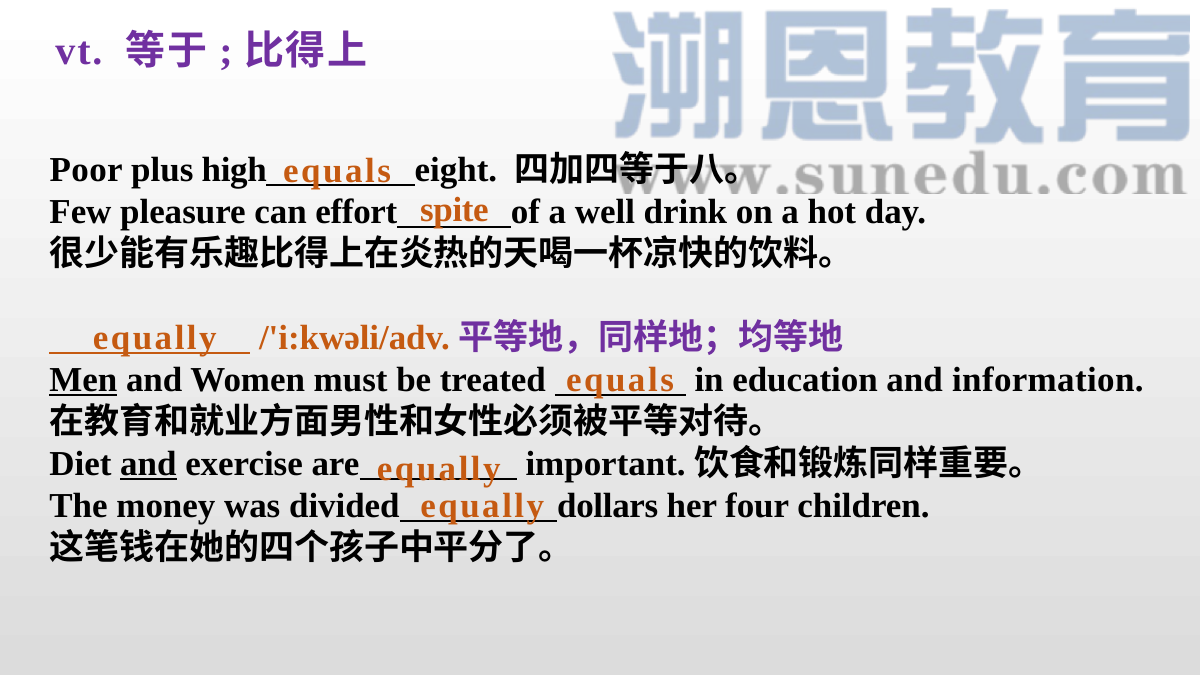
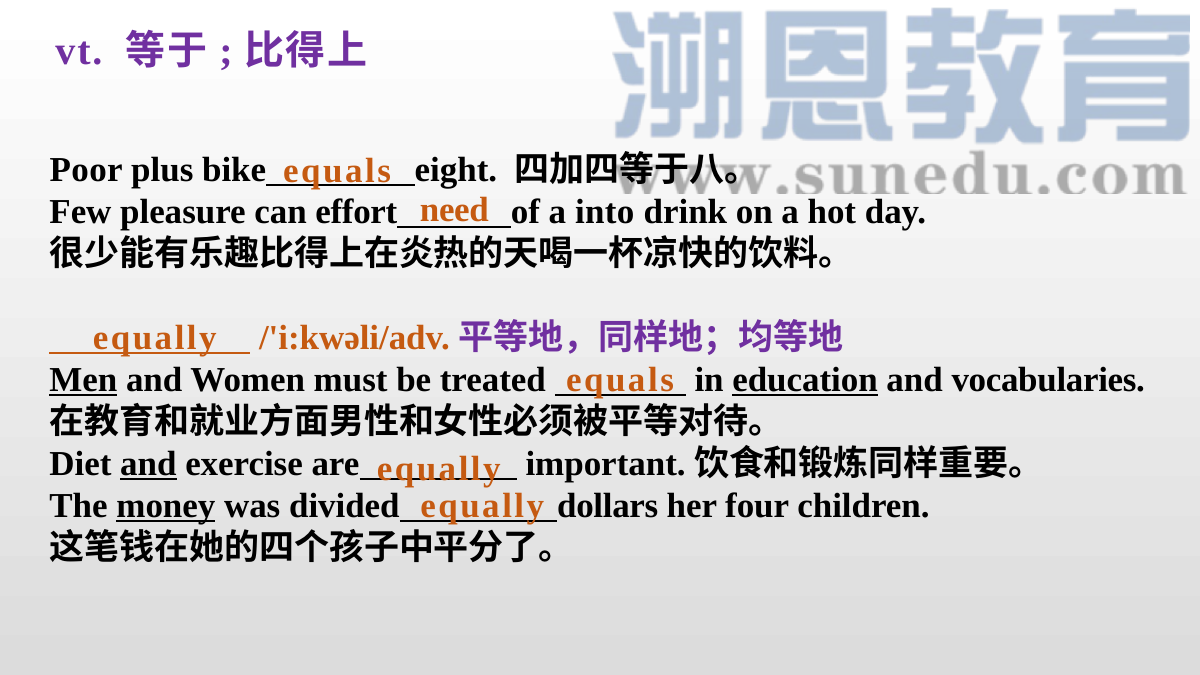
high: high -> bike (234, 170)
spite: spite -> need (454, 210)
well: well -> into (605, 212)
education underline: none -> present (805, 380)
information: information -> vocabularies (1048, 380)
money underline: none -> present (166, 506)
